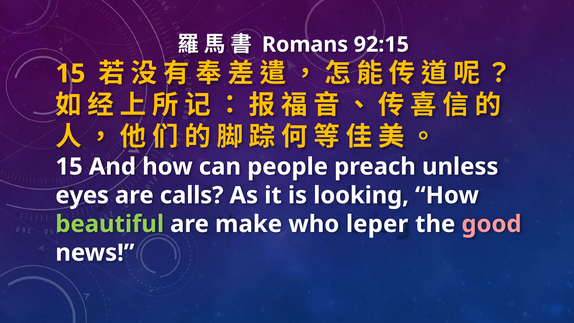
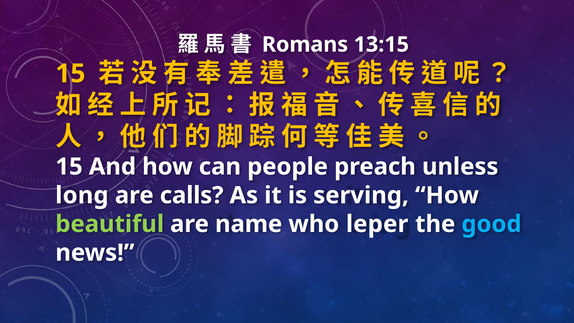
92:15: 92:15 -> 13:15 (381, 45)
eyes: eyes -> long (82, 195)
looking: looking -> serving (361, 195)
make: make -> name (249, 224)
good colour: pink -> light blue (492, 224)
